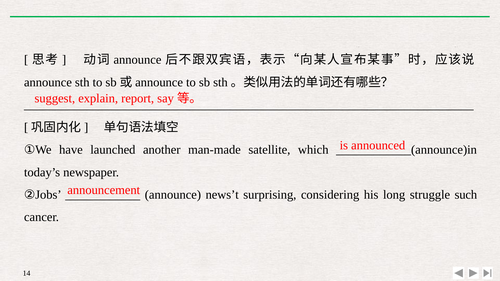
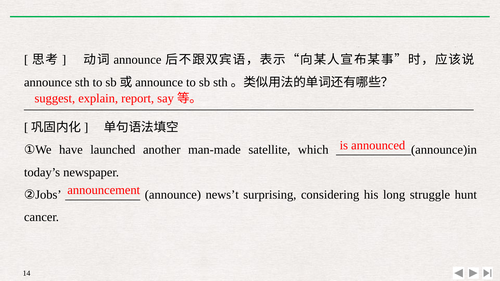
such: such -> hunt (466, 195)
